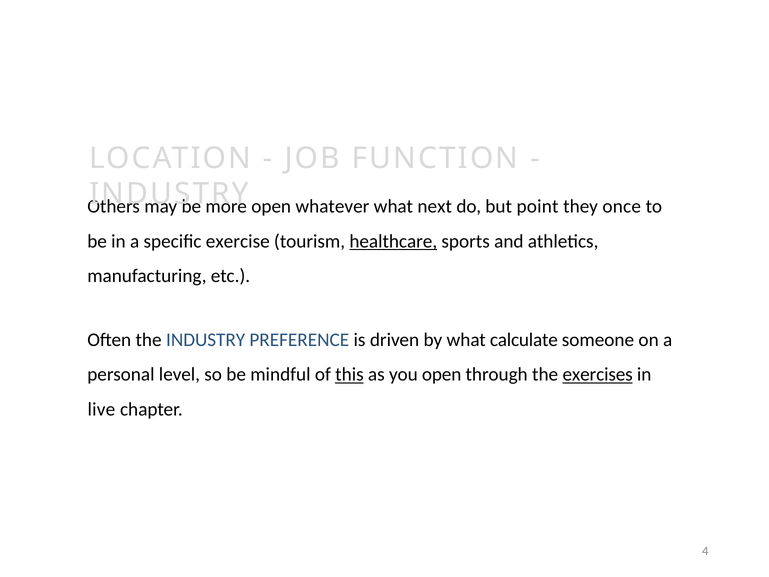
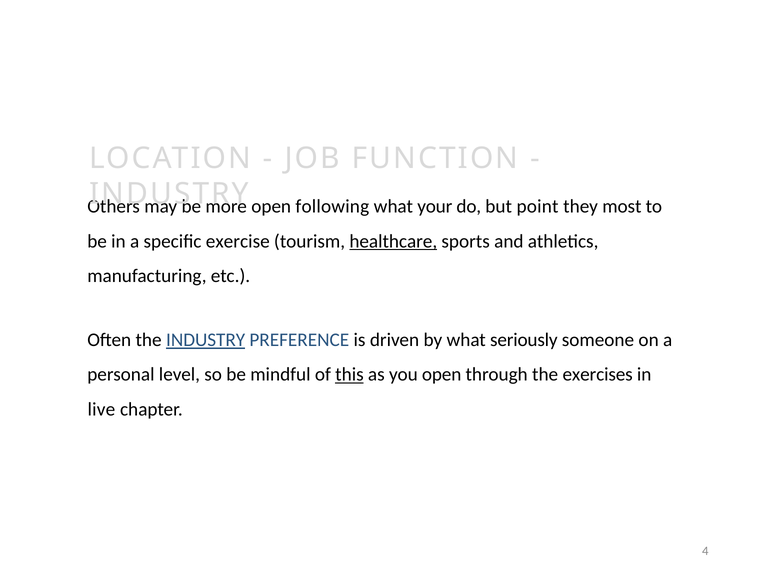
whatever: whatever -> following (332, 206)
next: next -> your (435, 206)
once: once -> most (622, 206)
INDUSTRY underline: none -> present (206, 340)
calculate: calculate -> seriously (524, 340)
exercises underline: present -> none (598, 374)
